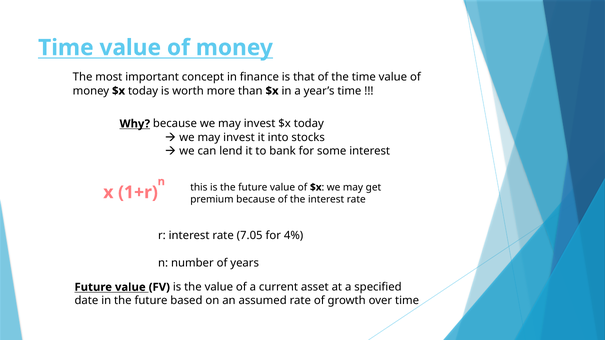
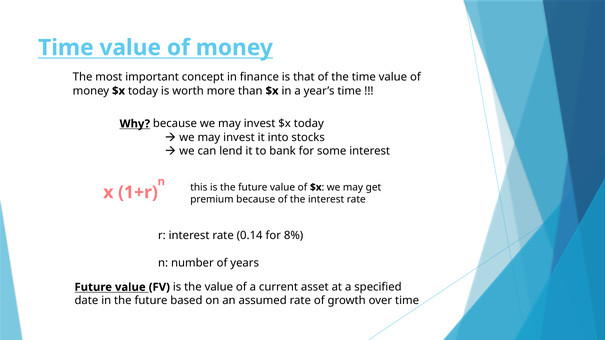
7.05: 7.05 -> 0.14 (250, 236)
4%: 4% -> 8% (294, 236)
